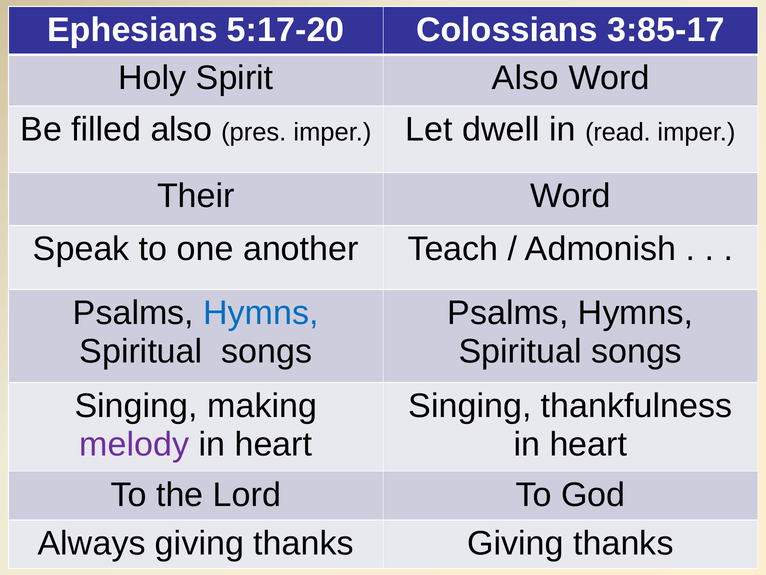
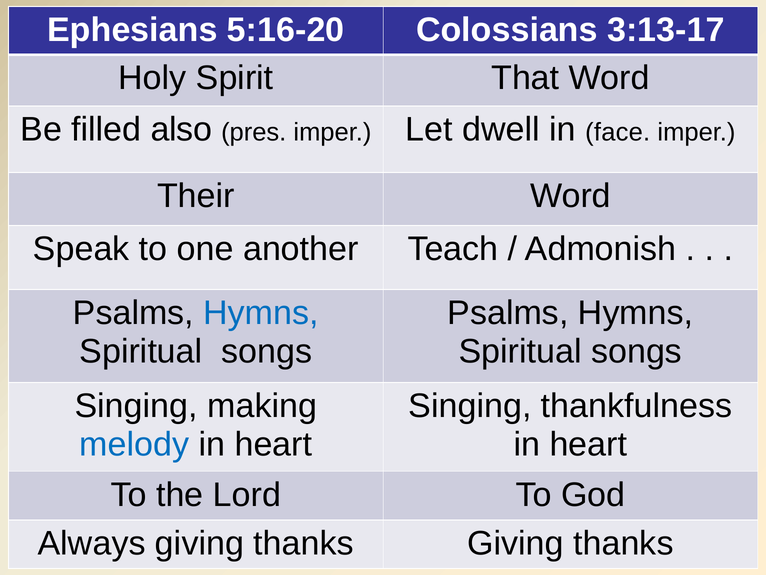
5:17-20: 5:17-20 -> 5:16-20 (286, 30)
3:85-17: 3:85-17 -> 3:13-17 (666, 30)
Spirit Also: Also -> That (525, 78)
read: read -> face (618, 132)
melody colour: purple -> blue (134, 444)
